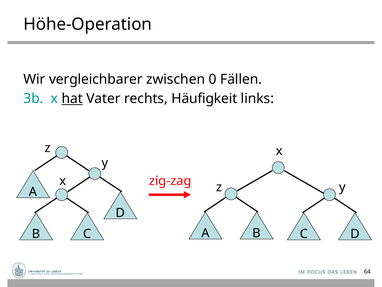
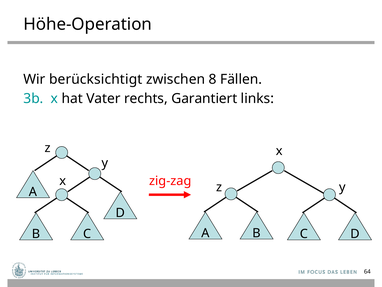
vergleichbarer: vergleichbarer -> berücksichtigt (96, 79)
0: 0 -> 8 (213, 79)
hat underline: present -> none (72, 98)
Häufigkeit: Häufigkeit -> Garantiert (204, 98)
